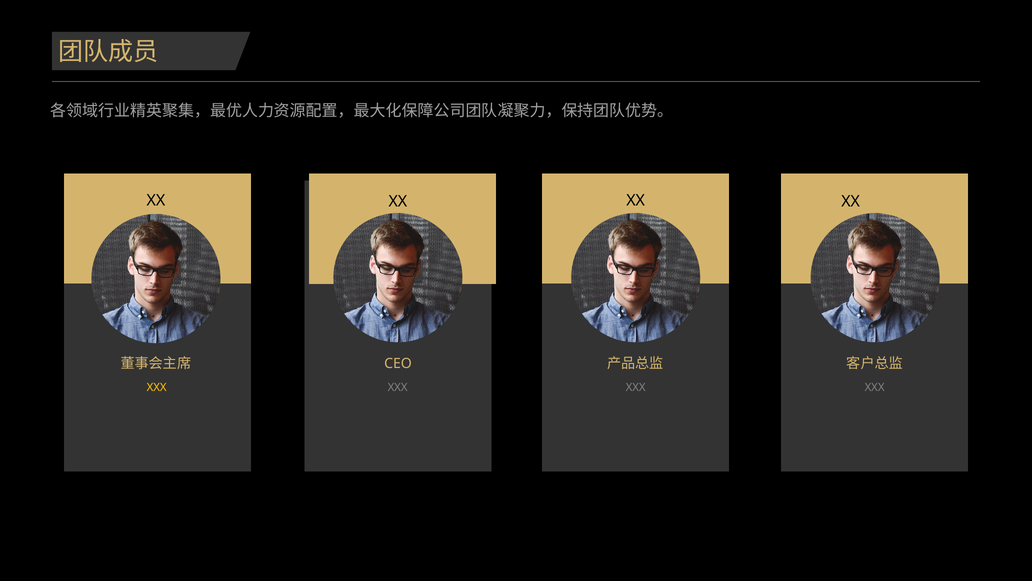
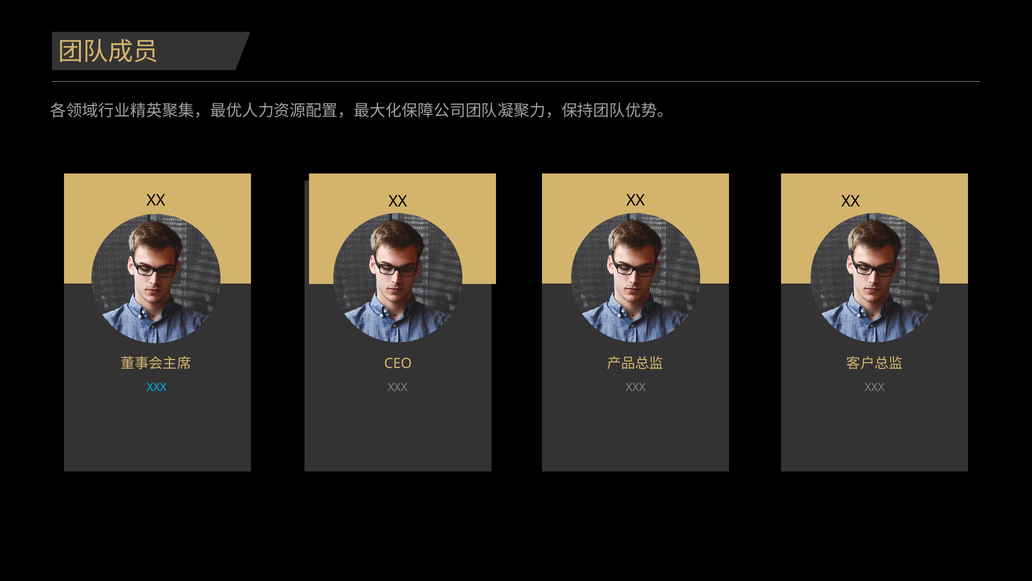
XXX colour: yellow -> light blue (157, 387)
